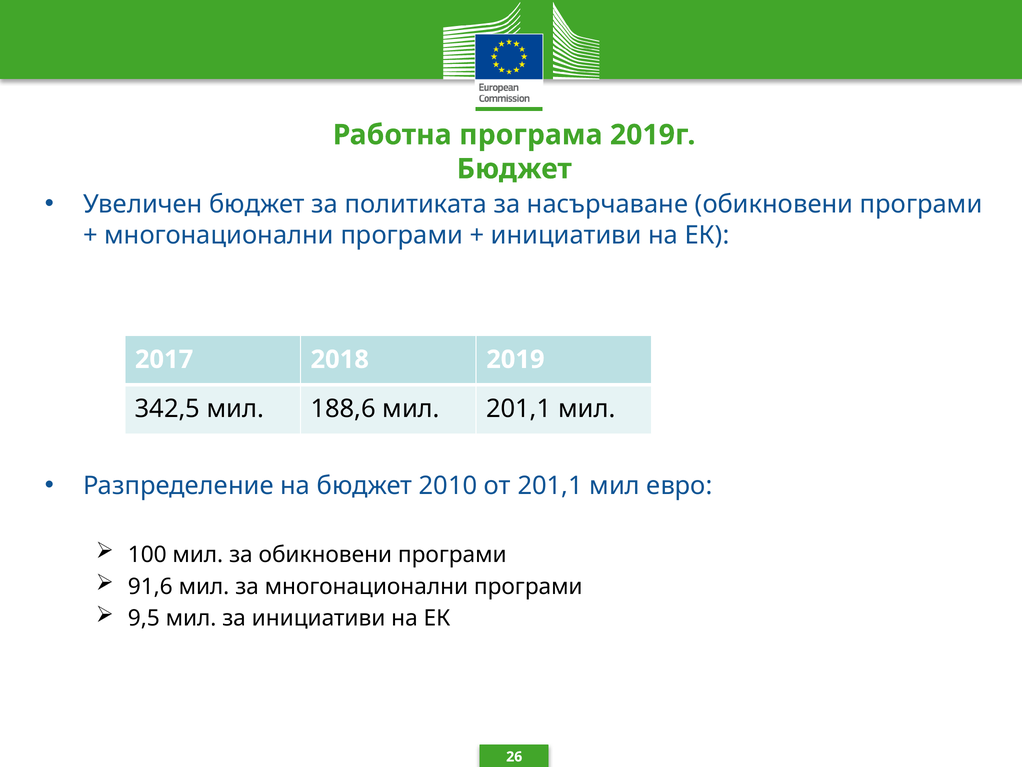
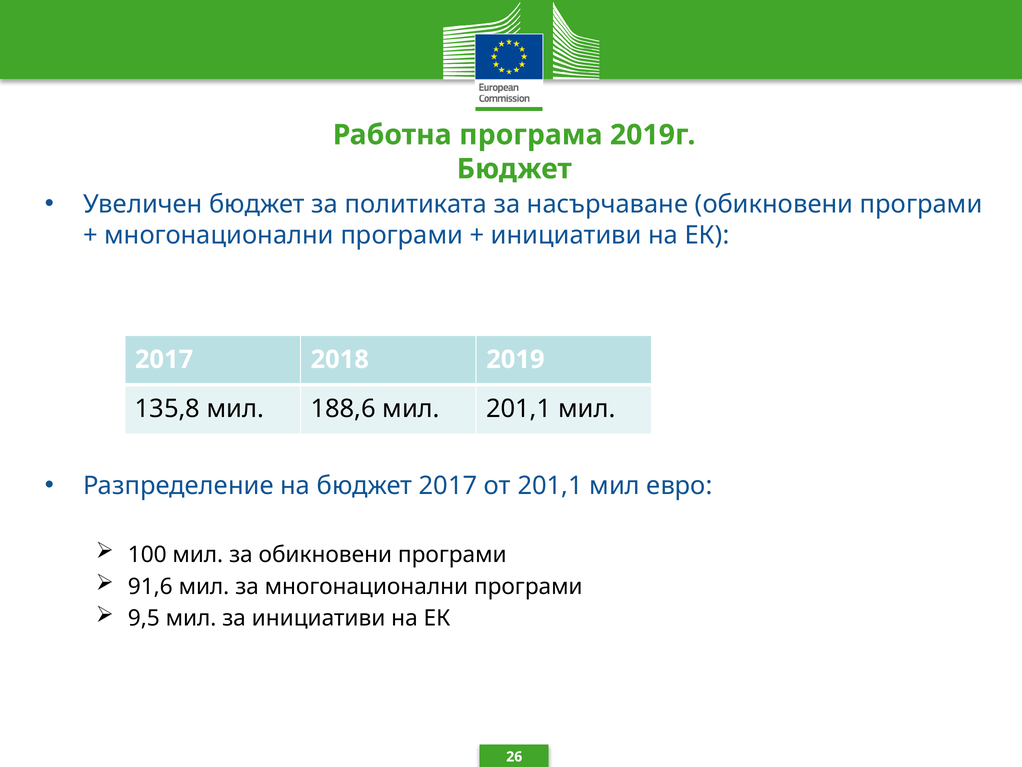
342,5: 342,5 -> 135,8 (167, 408)
бюджет 2010: 2010 -> 2017 (448, 485)
